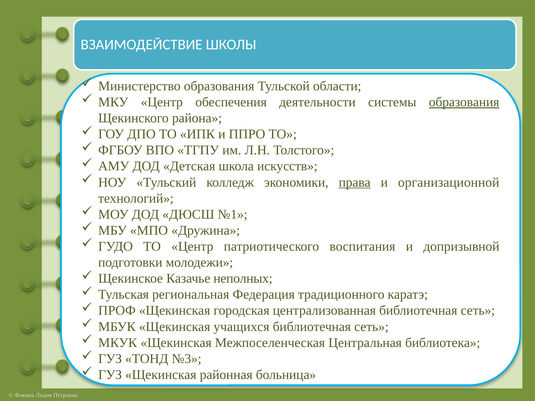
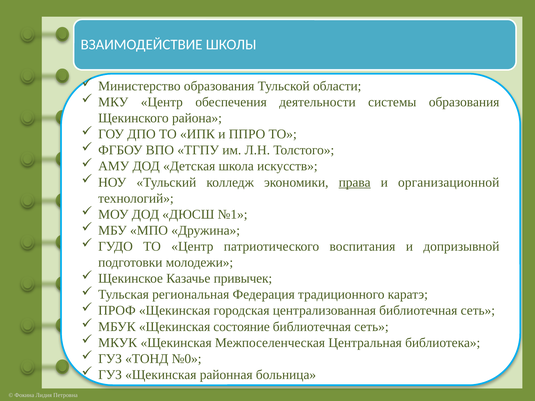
образования underline: present -> none (464, 102)
неполных: неполных -> привычек (243, 279)
учащихся: учащихся -> состояние (242, 327)
№3: №3 -> №0 (187, 359)
